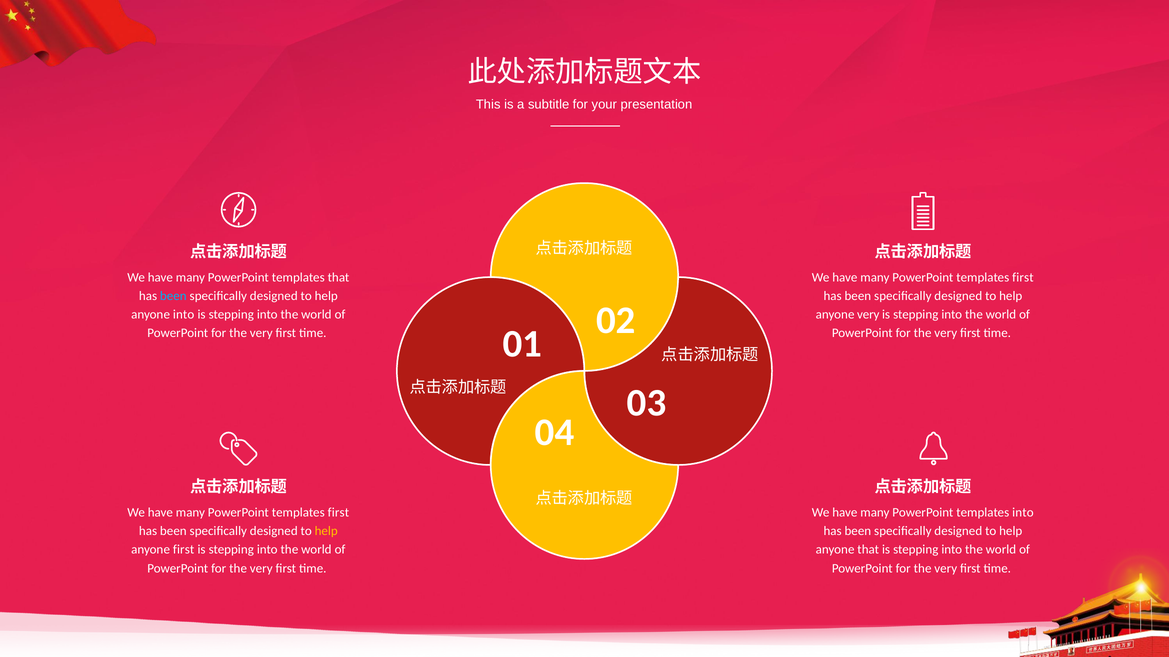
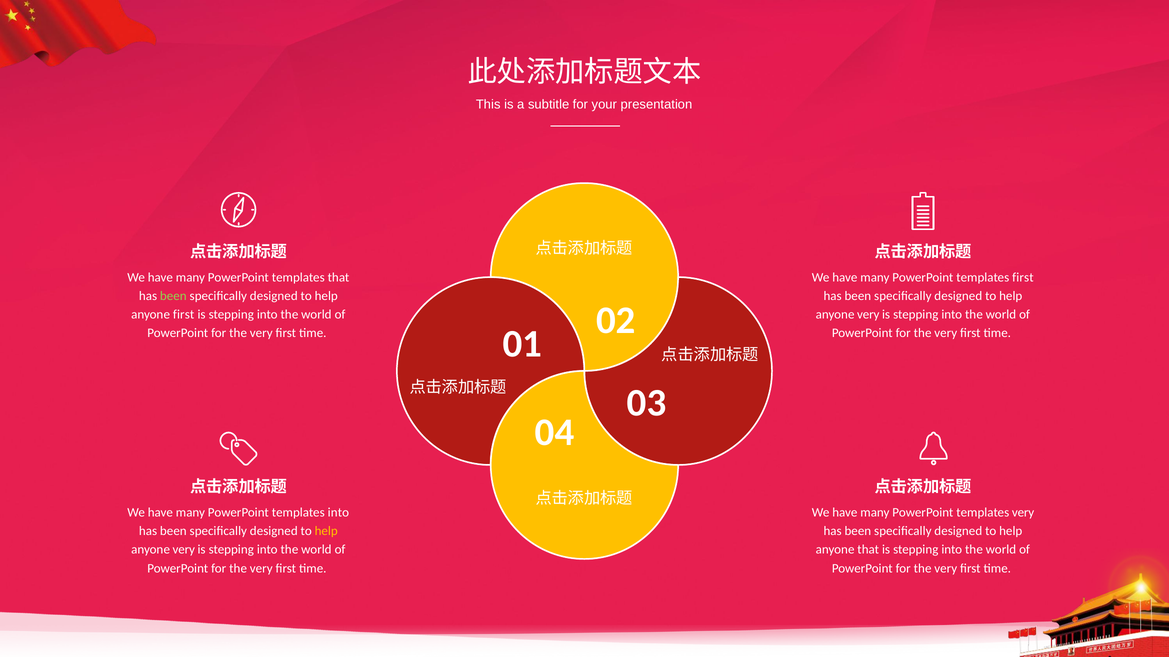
been colour: light blue -> light green (173, 296)
anyone into: into -> first (184, 315)
first: first -> into (338, 512)
templates into: into -> very (1023, 512)
first: first -> very (184, 550)
